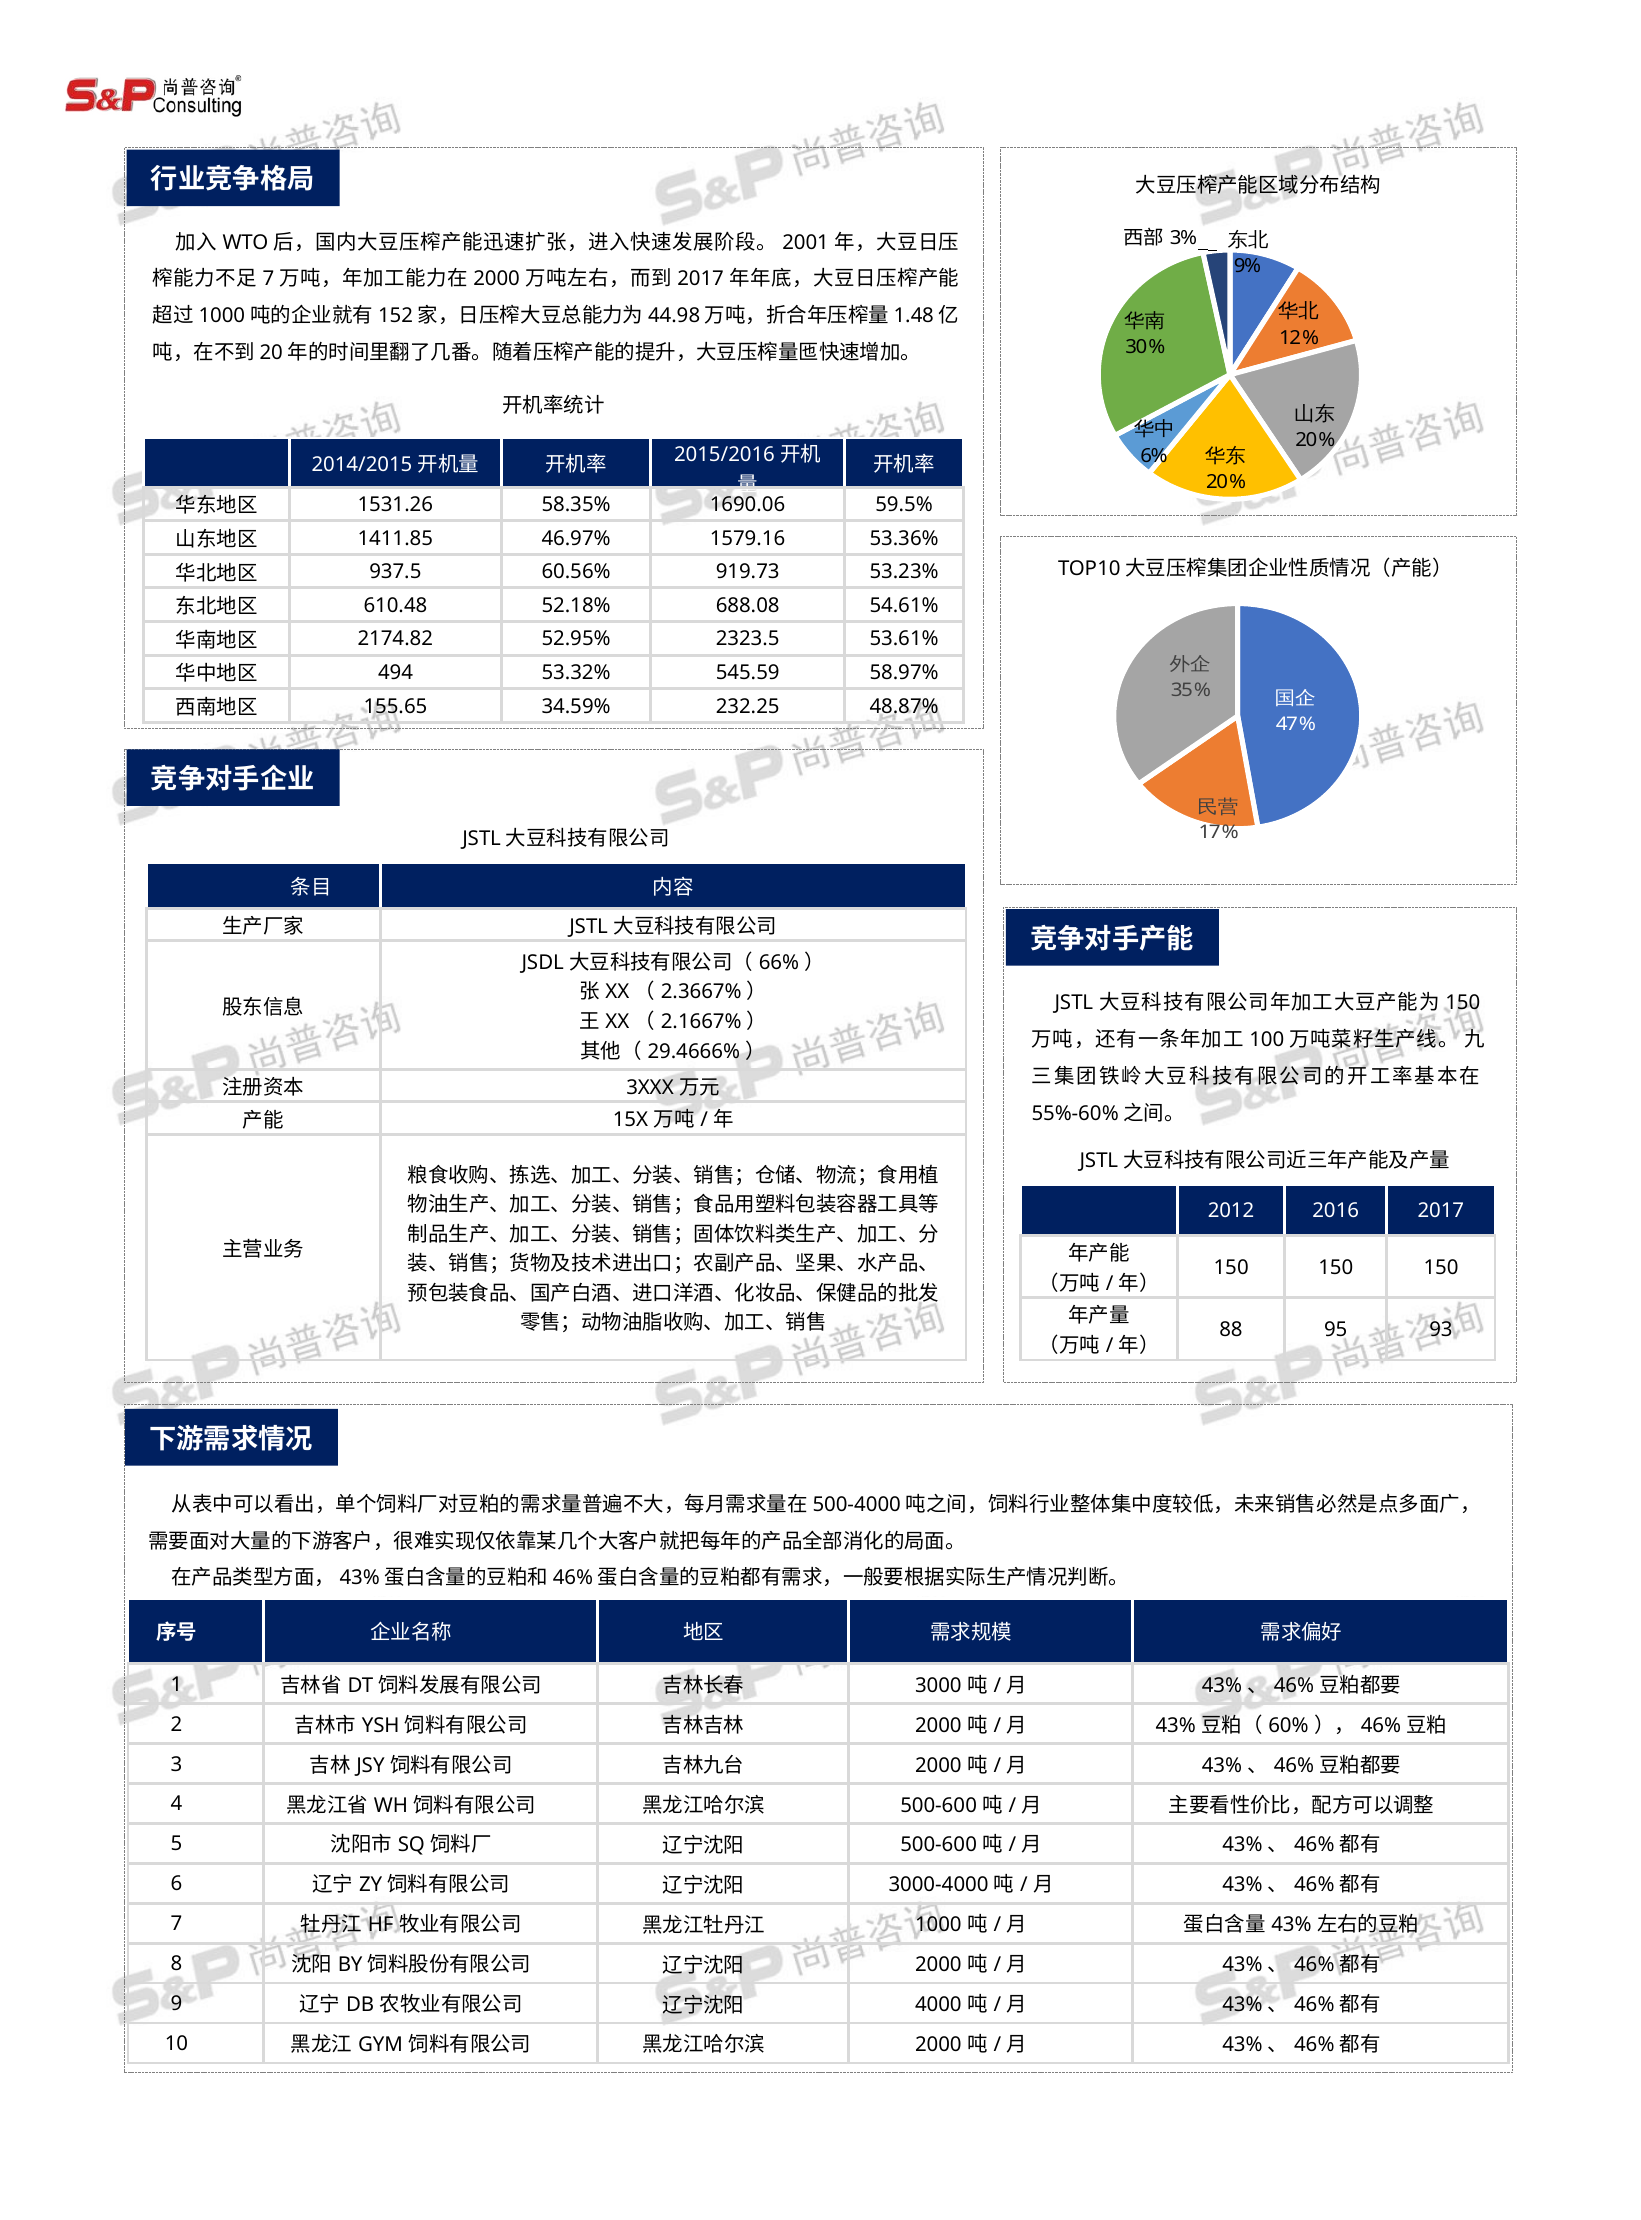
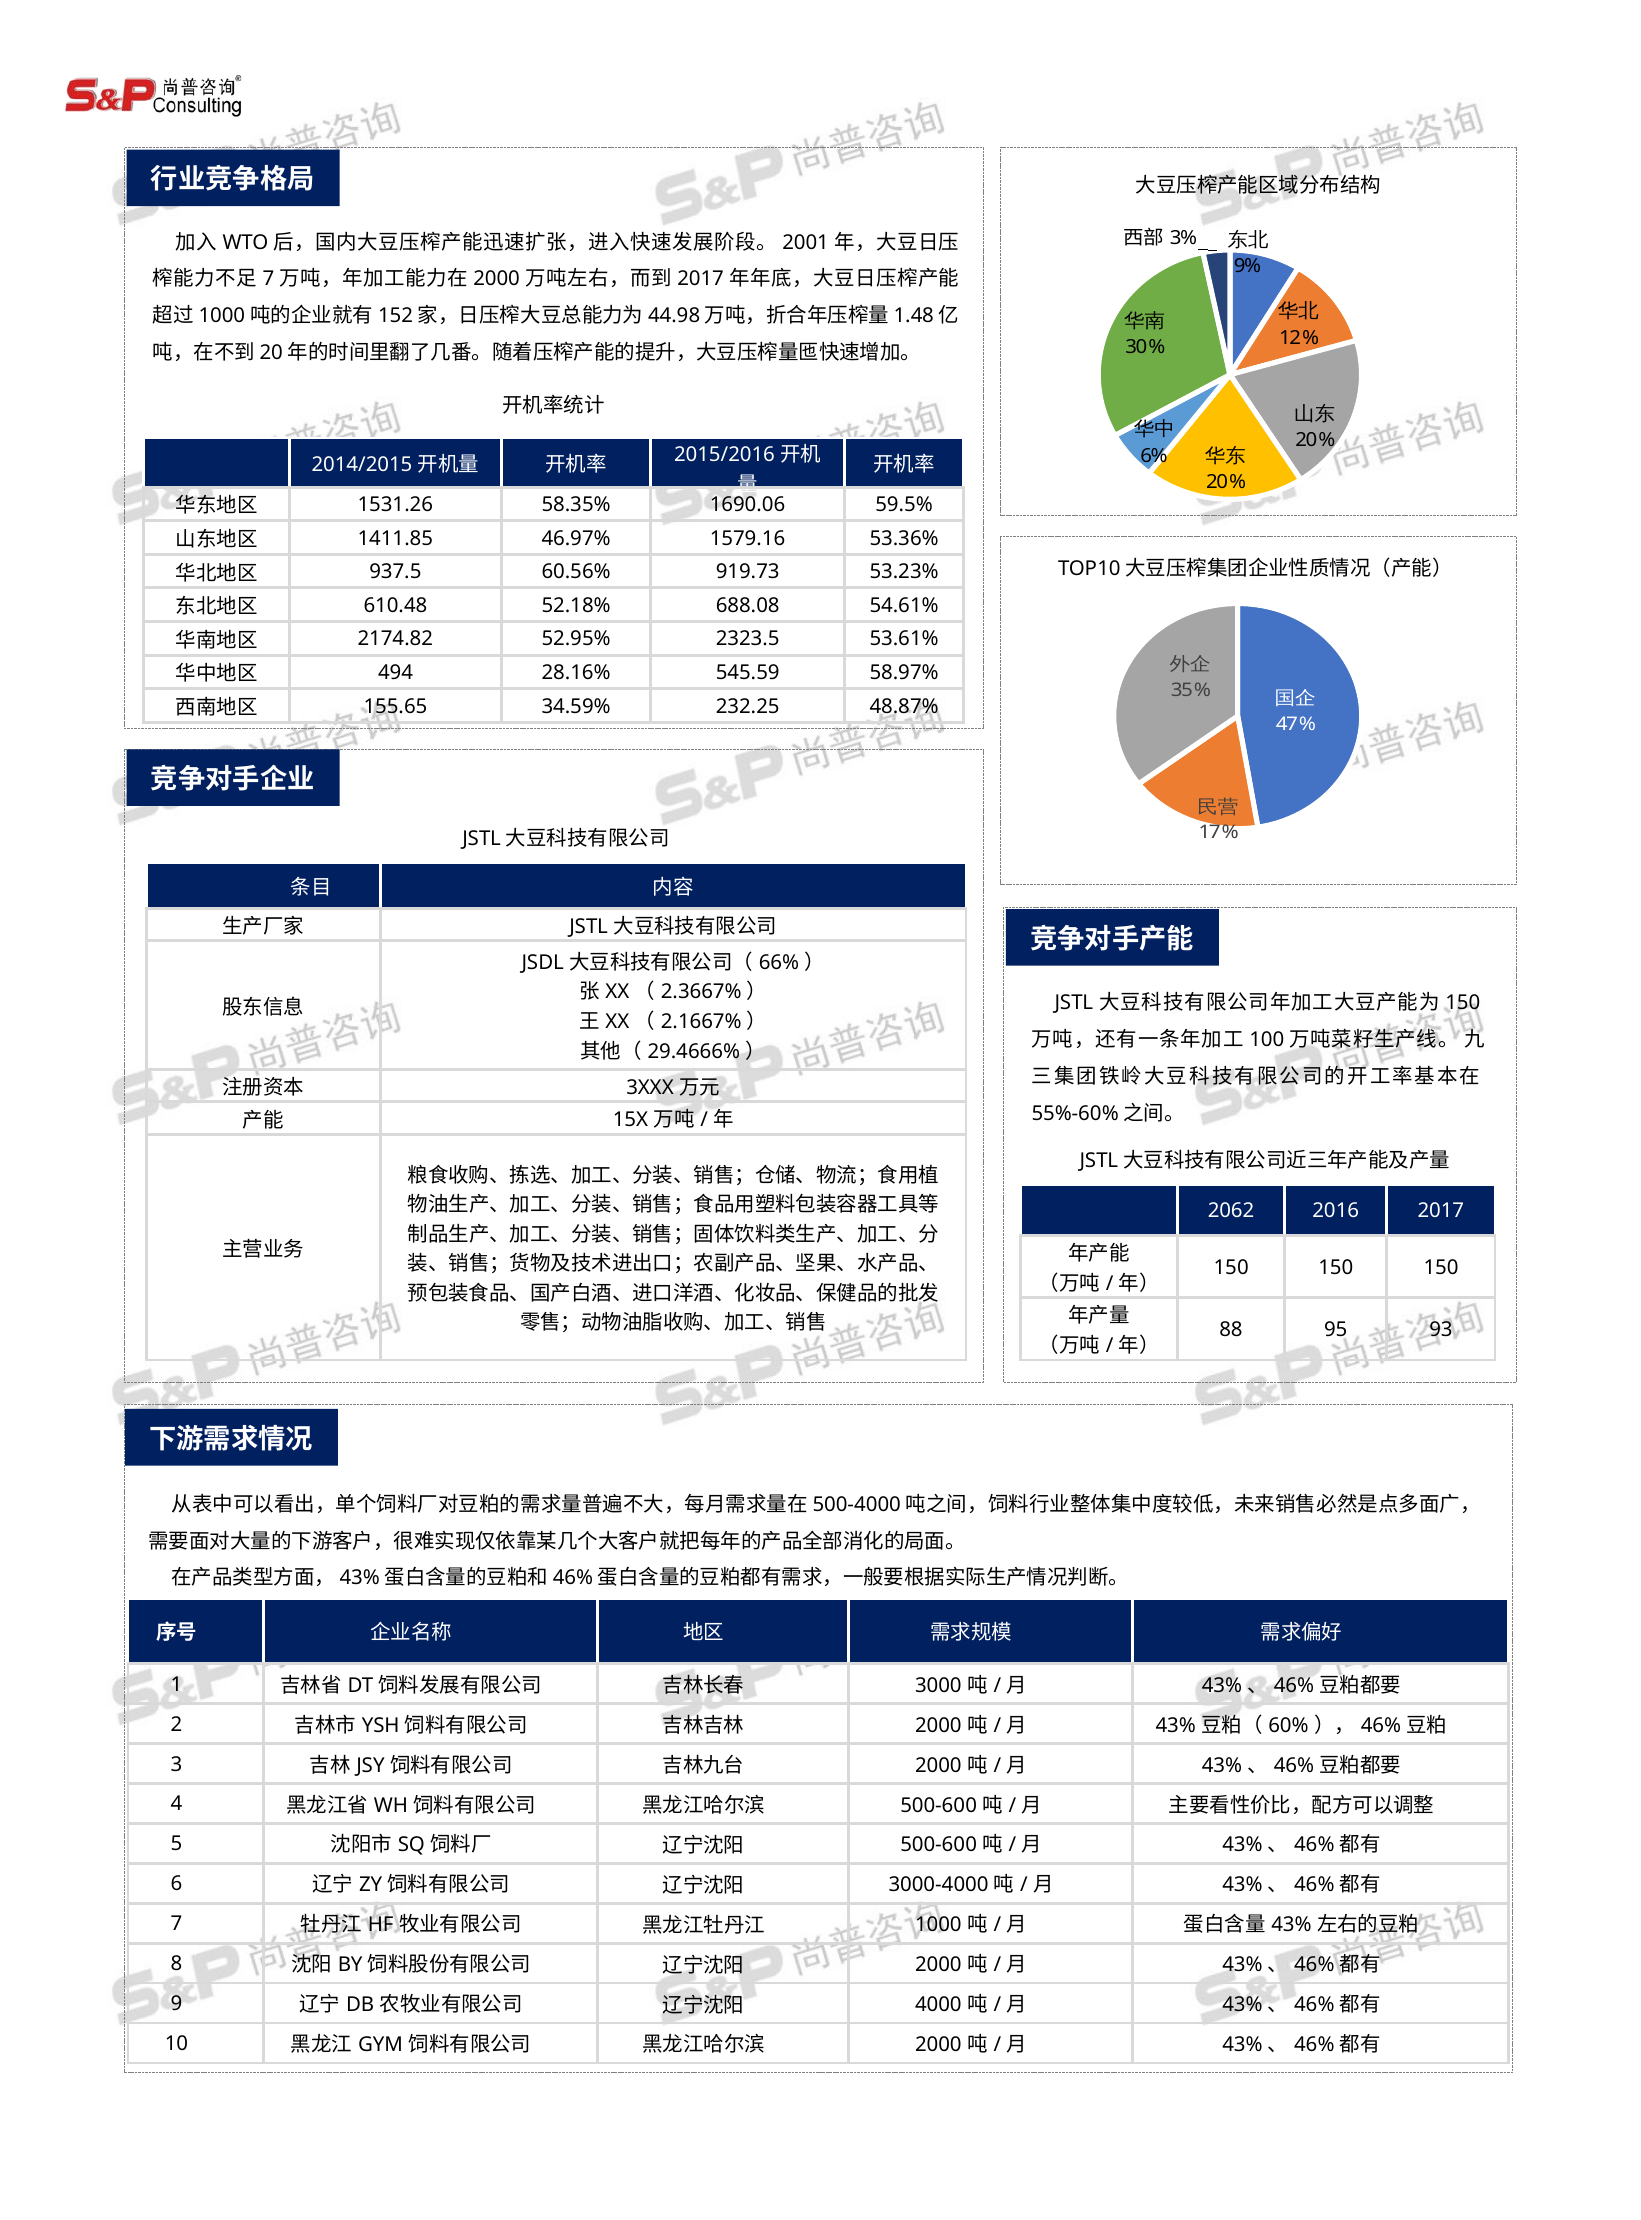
53.32%: 53.32% -> 28.16% (576, 673)
2012: 2012 -> 2062 (1231, 1211)
